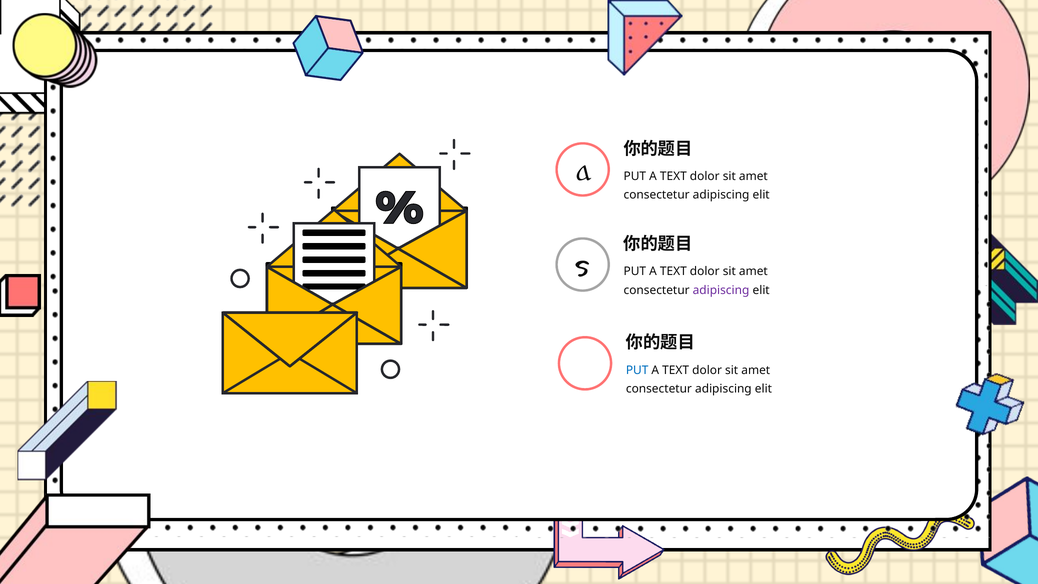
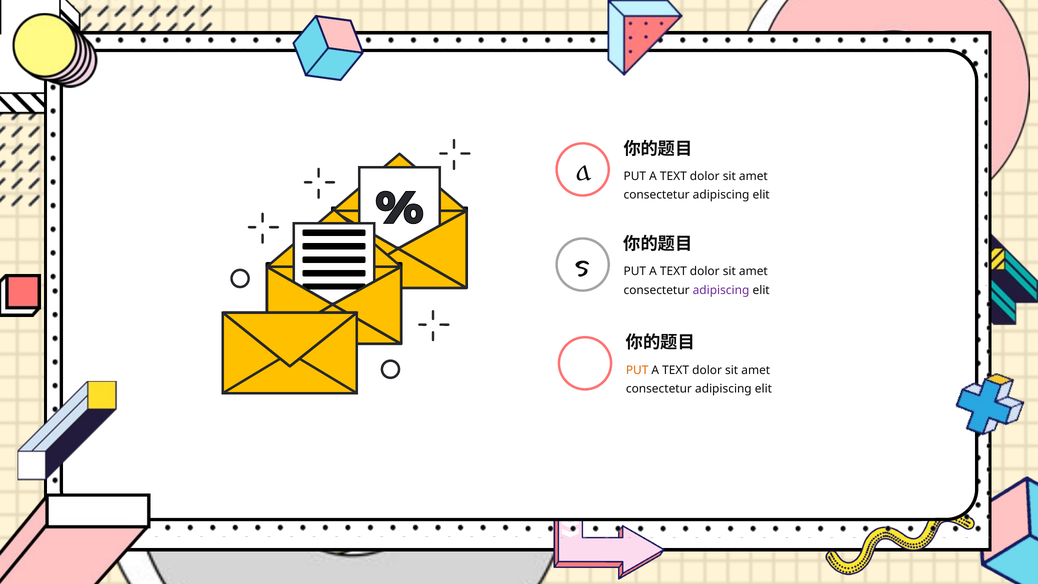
PUT colour: blue -> orange (637, 370)
